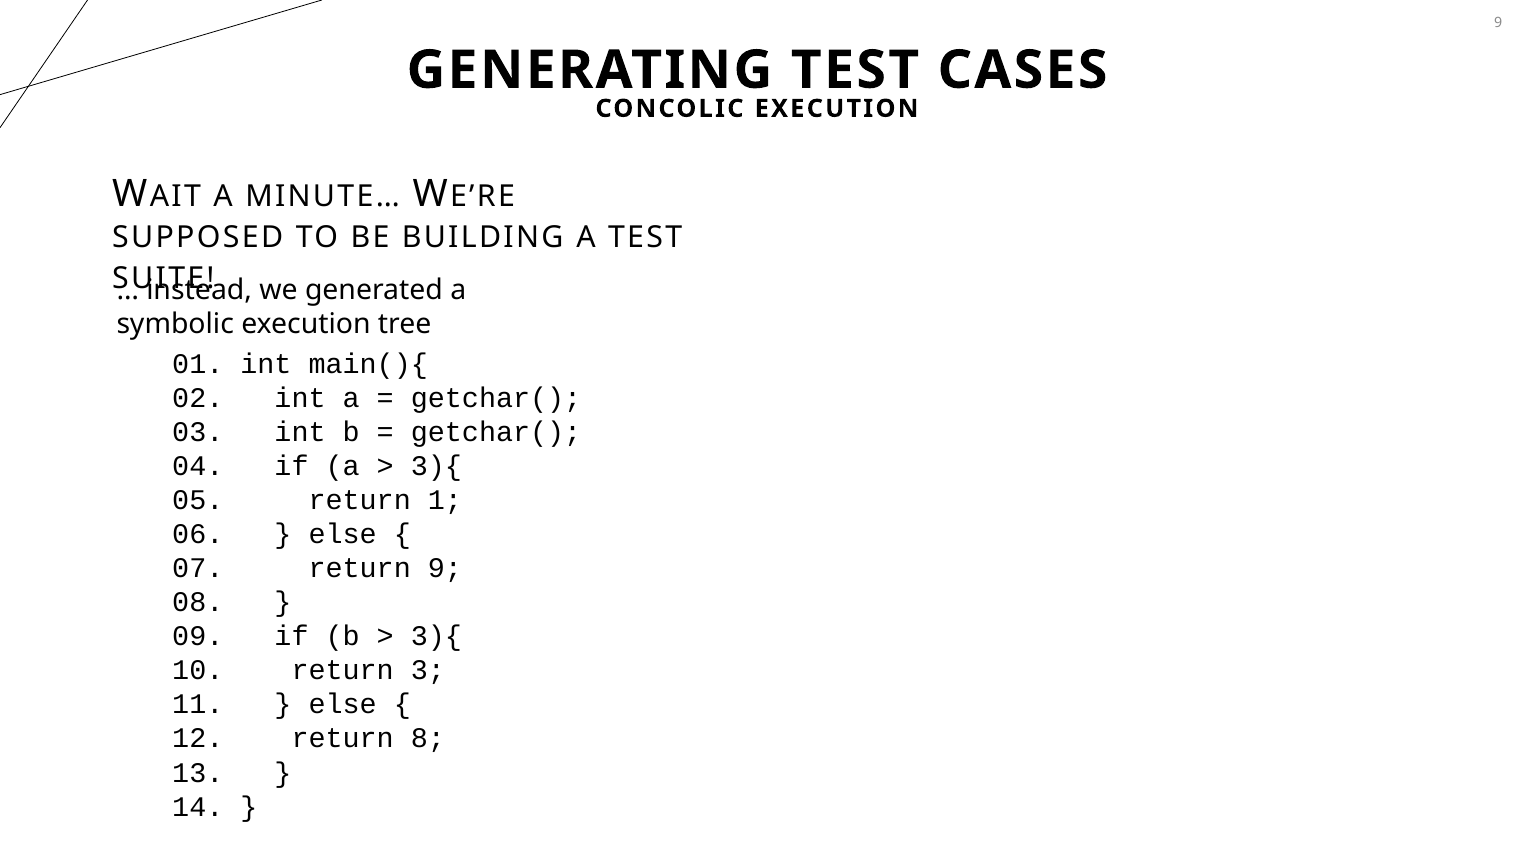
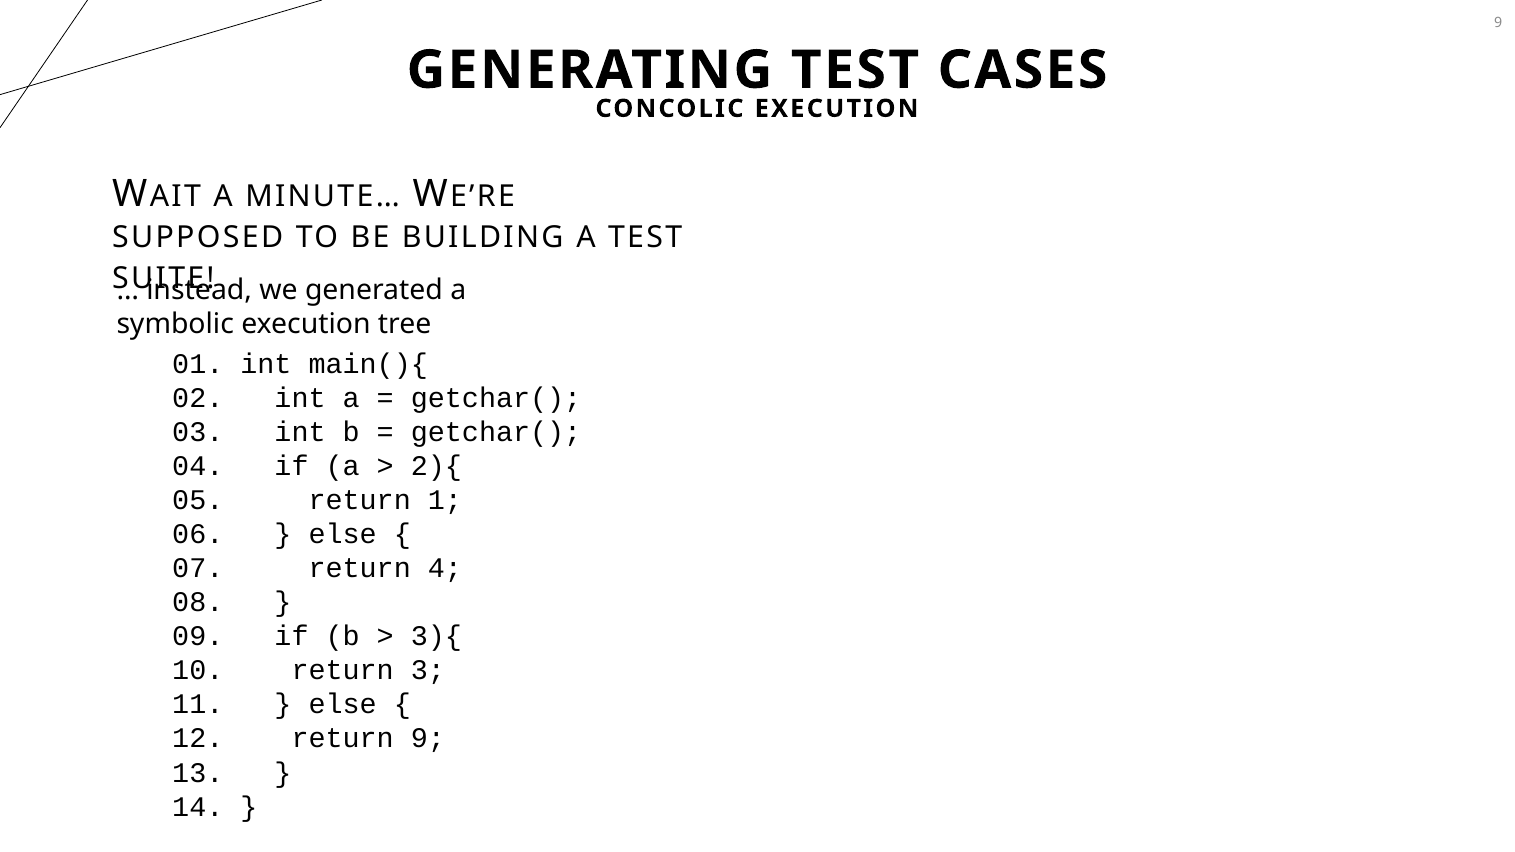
3){: 3){ -> 2){ (436, 466)
return 9: 9 -> 4 (445, 568)
return 8: 8 -> 9 (428, 739)
